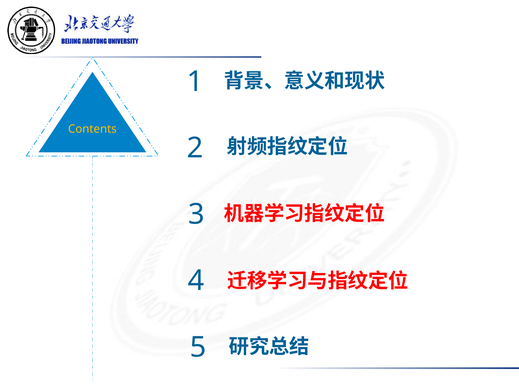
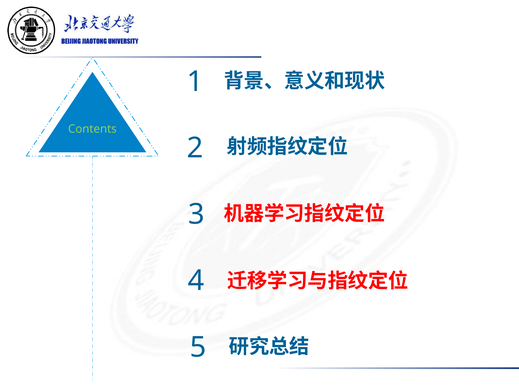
Contents colour: yellow -> light green (92, 129)
